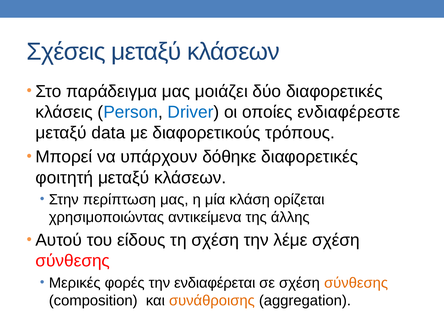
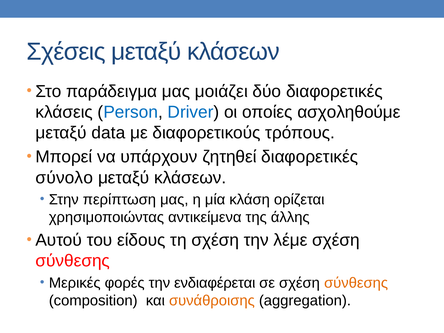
ενδιαφέρεστε: ενδιαφέρεστε -> ασχοληθούμε (349, 112)
δόθηκε: δόθηκε -> ζητηθεί (229, 157)
φοιτητή: φοιτητή -> σύνολο (64, 178)
